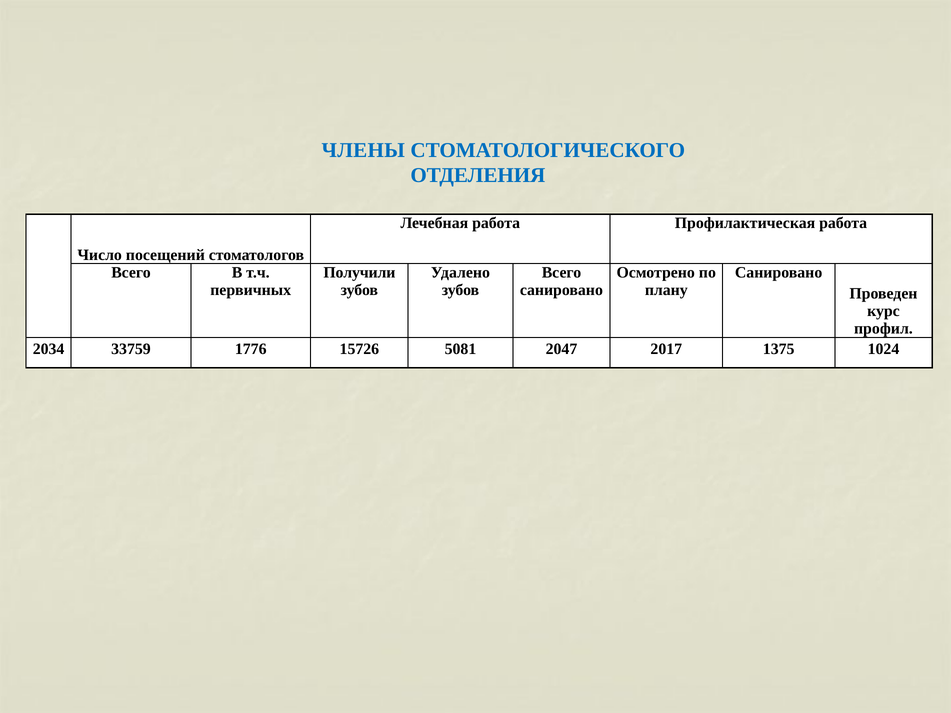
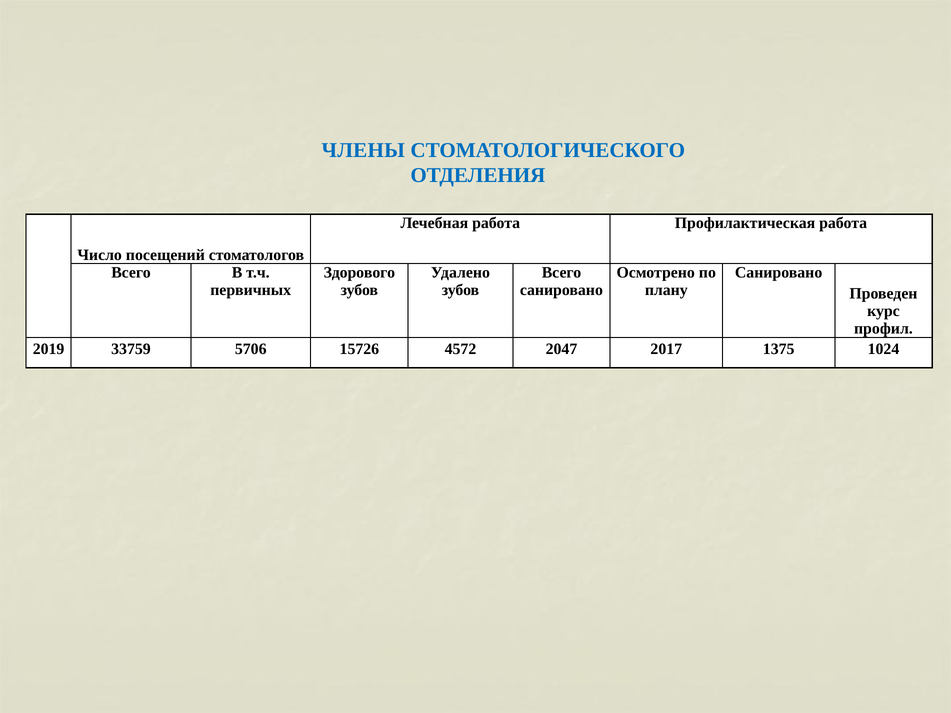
Получили: Получили -> Здорового (359, 273)
2034: 2034 -> 2019 (49, 349)
1776: 1776 -> 5706 (251, 349)
5081: 5081 -> 4572 (460, 349)
